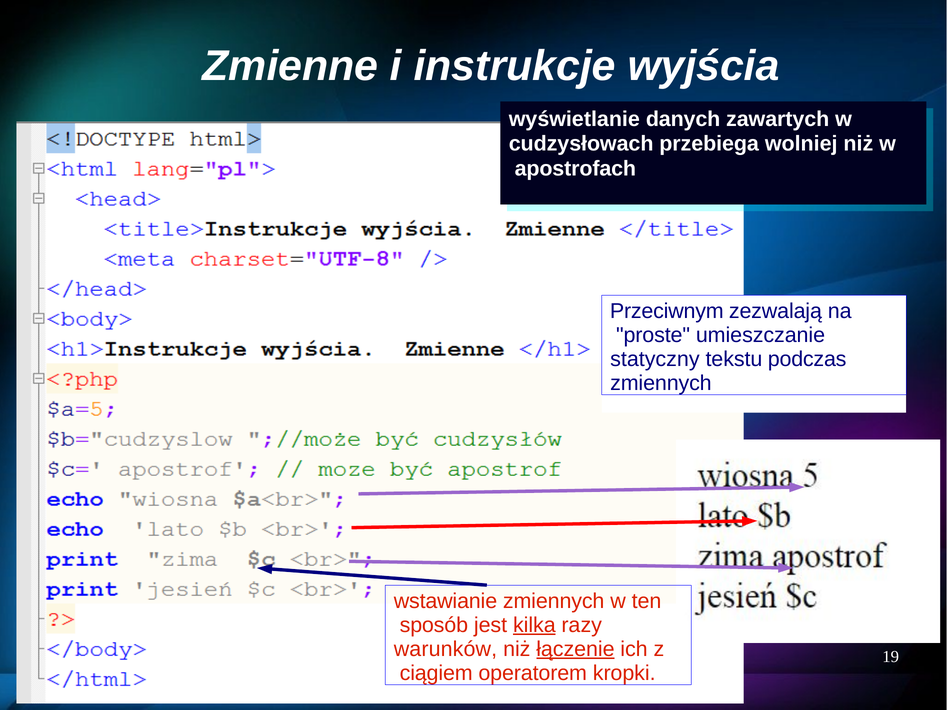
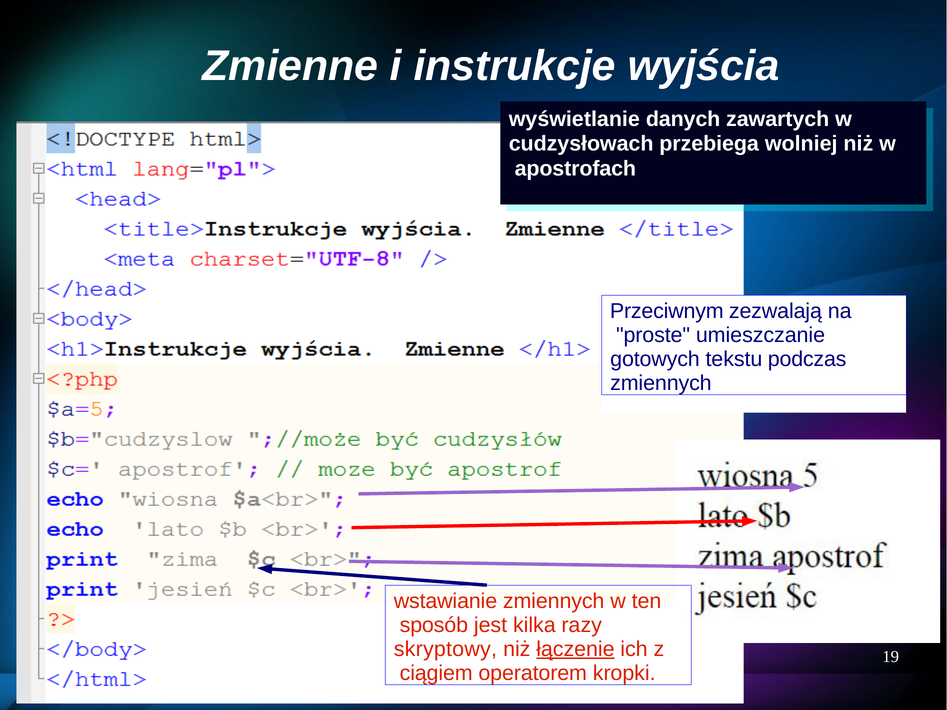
statyczny: statyczny -> gotowych (655, 359)
kilka underline: present -> none (534, 625)
warunków: warunków -> skryptowy (445, 649)
